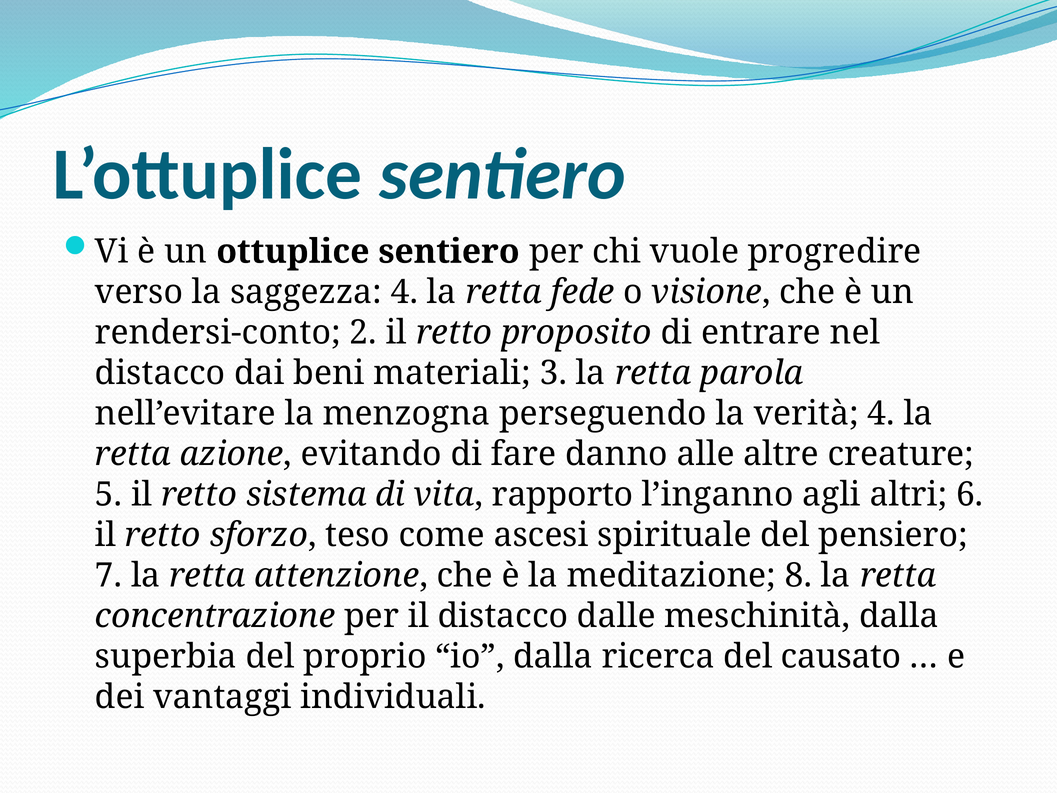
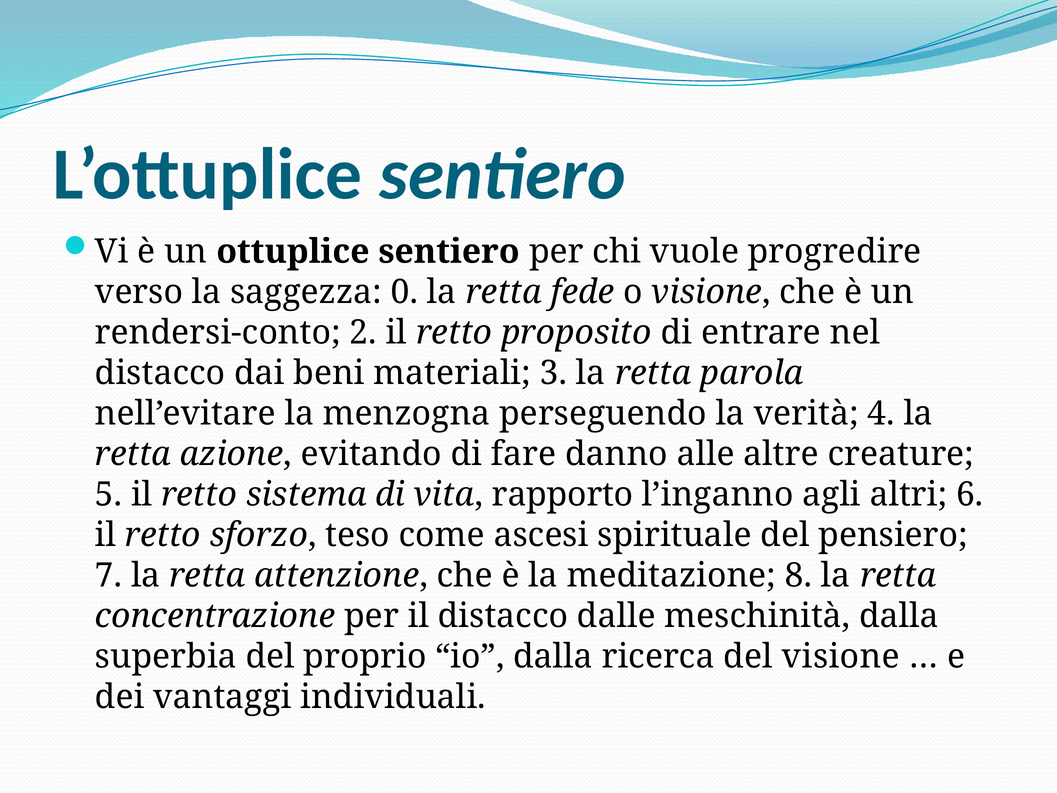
saggezza 4: 4 -> 0 (404, 292)
del causato: causato -> visione (841, 656)
